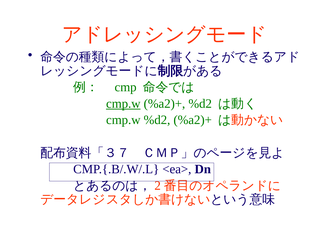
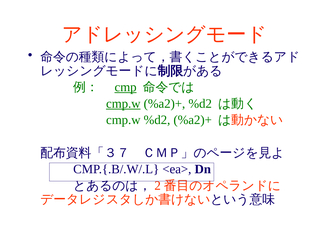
cmp underline: none -> present (126, 87)
